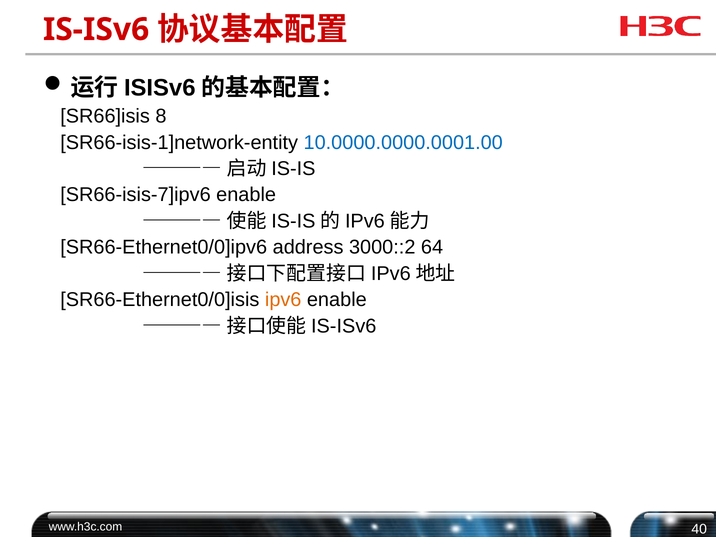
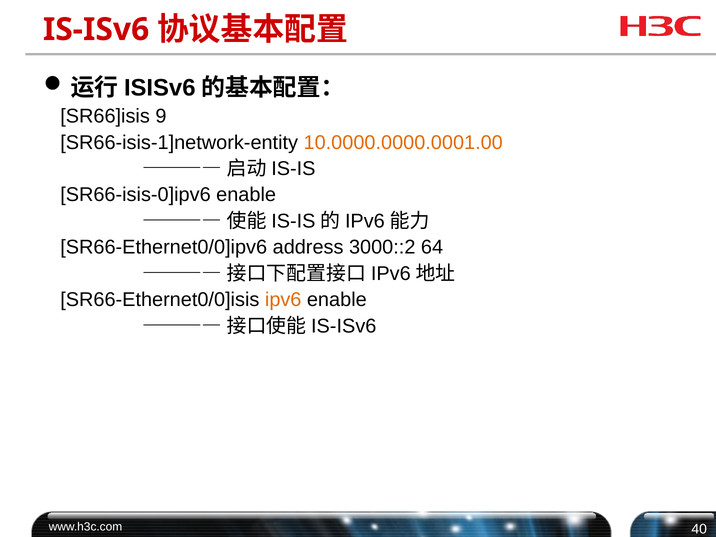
8: 8 -> 9 (161, 116)
10.0000.0000.0001.00 colour: blue -> orange (403, 142)
SR66-isis-7]ipv6: SR66-isis-7]ipv6 -> SR66-isis-0]ipv6 (135, 195)
